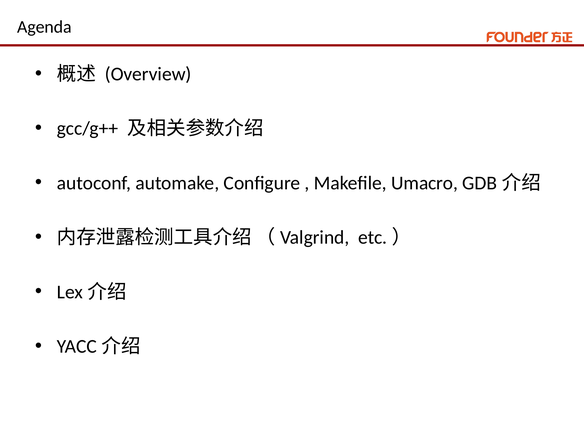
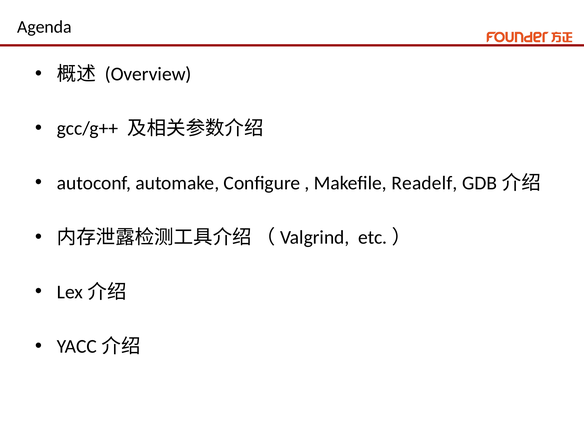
Umacro: Umacro -> Readelf (424, 183)
